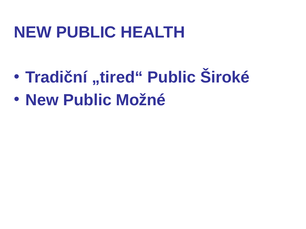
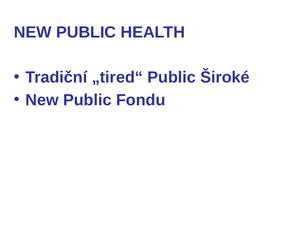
Možné: Možné -> Fondu (141, 100)
